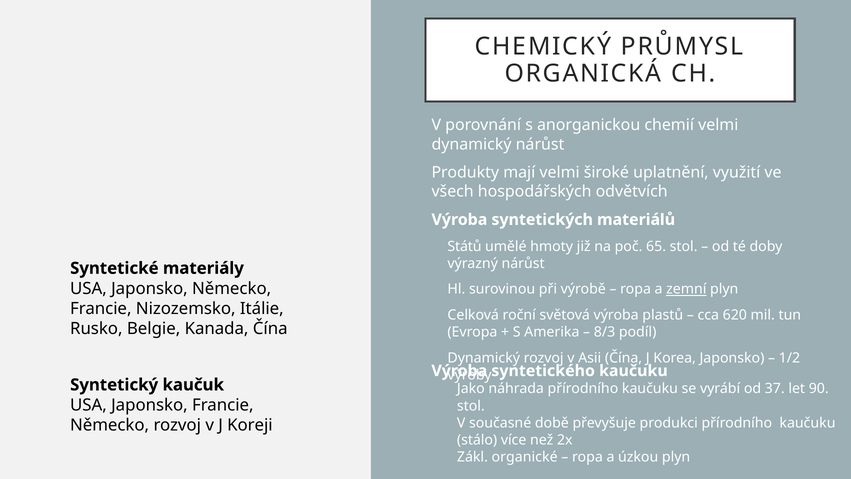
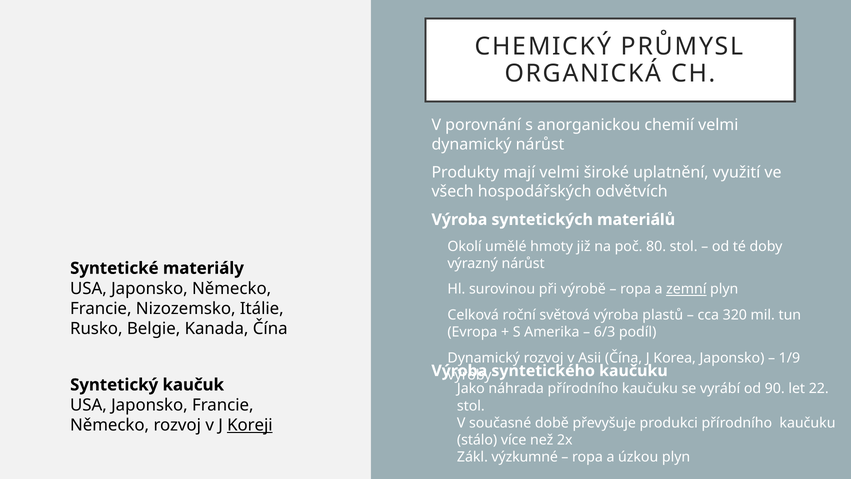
Států: Států -> Okolí (465, 246)
65: 65 -> 80 (656, 246)
620: 620 -> 320 (735, 315)
8/3: 8/3 -> 6/3 (605, 332)
1/2: 1/2 -> 1/9 (789, 358)
37: 37 -> 90 (775, 389)
90: 90 -> 22 (819, 389)
Koreji underline: none -> present (250, 425)
organické: organické -> výzkumné (525, 457)
